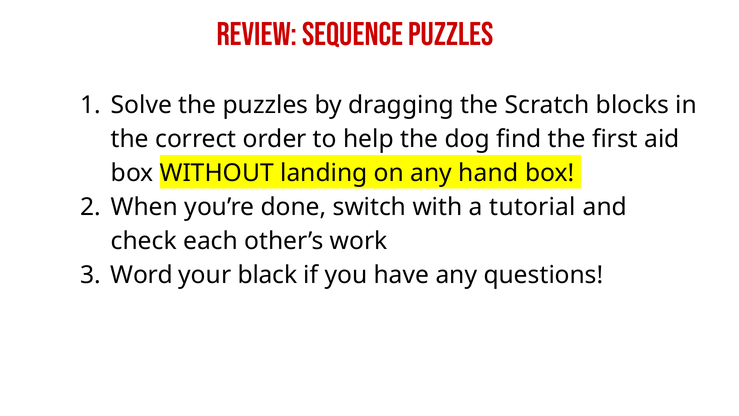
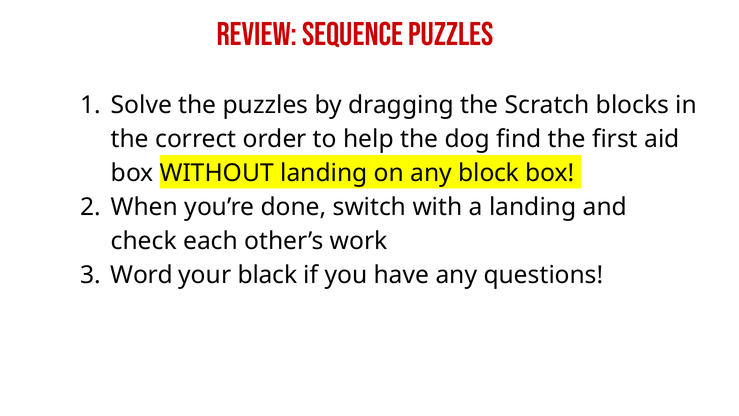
hand: hand -> block (489, 173)
a tutorial: tutorial -> landing (533, 207)
